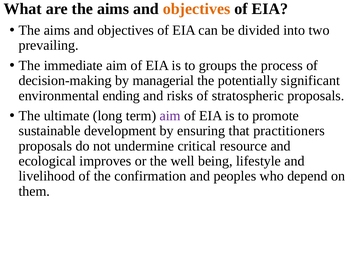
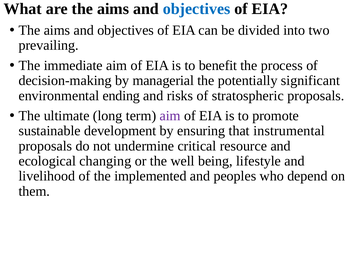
objectives colour: orange -> blue (197, 9)
groups: groups -> benefit (218, 65)
practitioners: practitioners -> instrumental (289, 131)
improves: improves -> changing (105, 161)
confirmation: confirmation -> implemented (150, 176)
